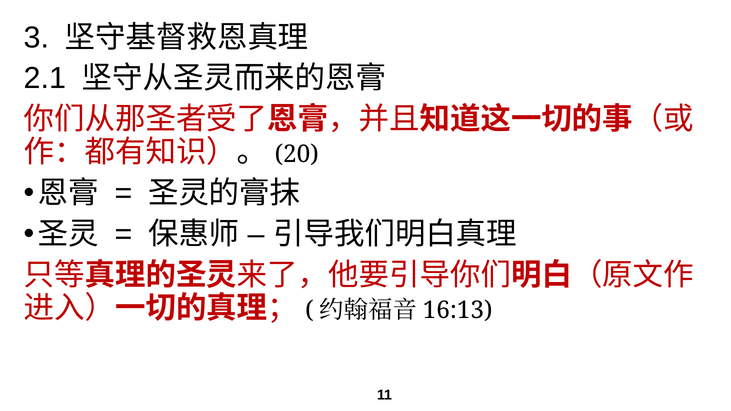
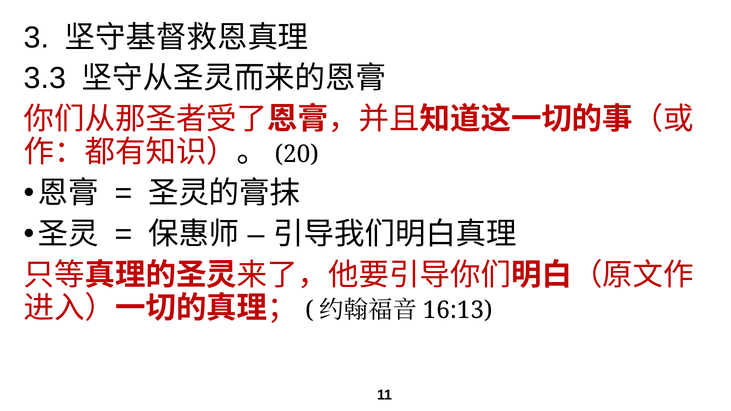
2.1: 2.1 -> 3.3 (45, 78)
